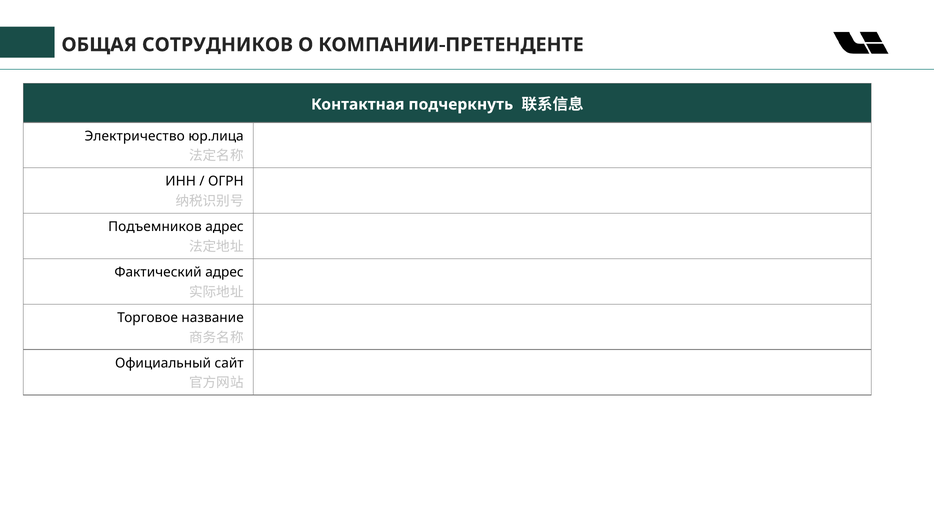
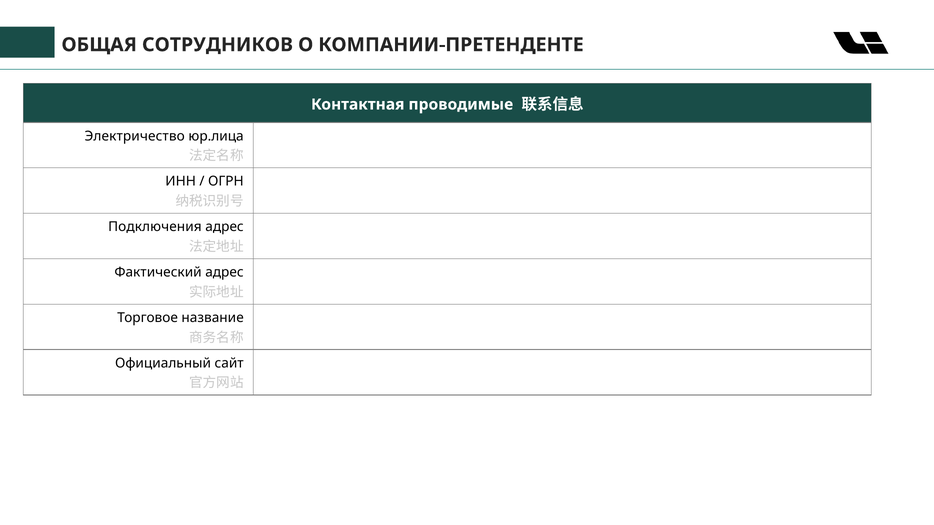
подчеркнуть: подчеркнуть -> проводимые (461, 105)
Подъемников: Подъемников -> Подключения (155, 227)
